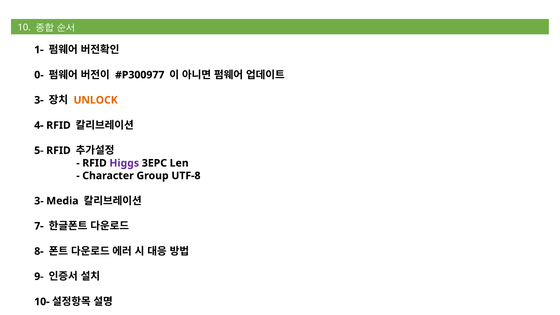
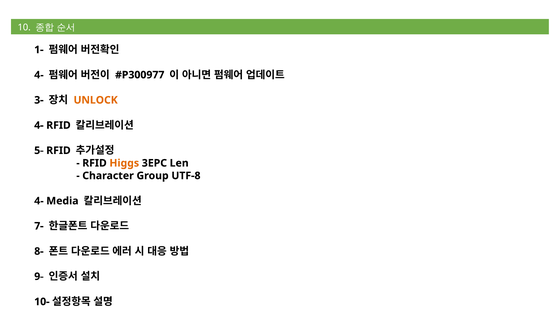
0-: 0- -> 4- (39, 75)
Higgs colour: purple -> orange (124, 163)
3-: 3- -> 4- (39, 201)
